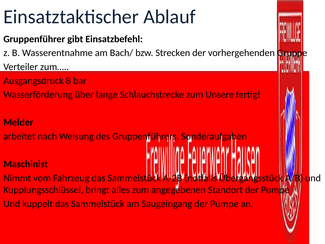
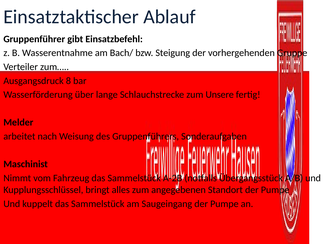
Strecken: Strecken -> Steigung (173, 53)
